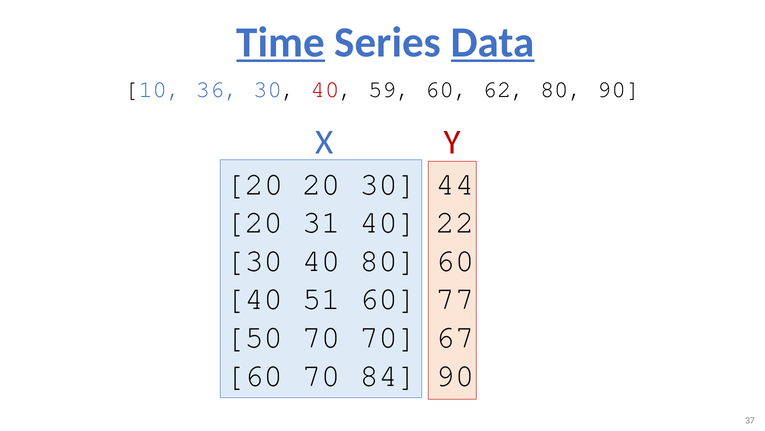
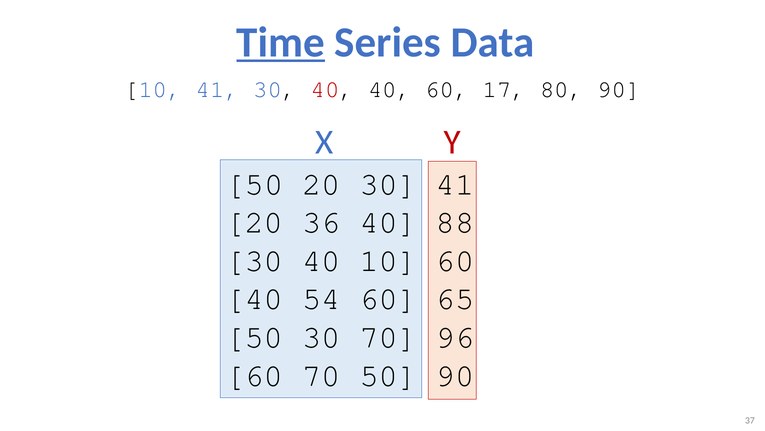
Data underline: present -> none (493, 42)
10 36: 36 -> 41 (217, 89)
40 59: 59 -> 40 (390, 89)
62: 62 -> 17 (504, 89)
20: 20 -> 50 (254, 184)
30 44: 44 -> 41 (455, 184)
31: 31 -> 36 (321, 222)
22: 22 -> 88 (455, 222)
40 80: 80 -> 10 (388, 260)
51: 51 -> 54 (321, 298)
77: 77 -> 65 (455, 298)
50 70: 70 -> 30 (321, 337)
67: 67 -> 96 (455, 337)
70 84: 84 -> 50 (388, 375)
